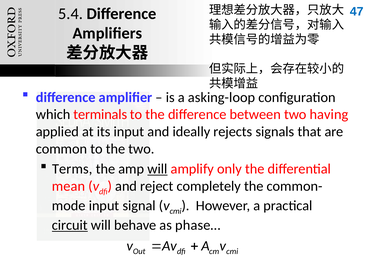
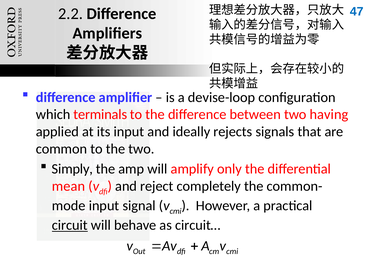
5.4: 5.4 -> 2.2 (71, 14)
asking-loop: asking-loop -> devise-loop (222, 97)
Terms: Terms -> Simply (72, 169)
will underline: present -> none (157, 169)
phase…: phase… -> circuit… (198, 225)
